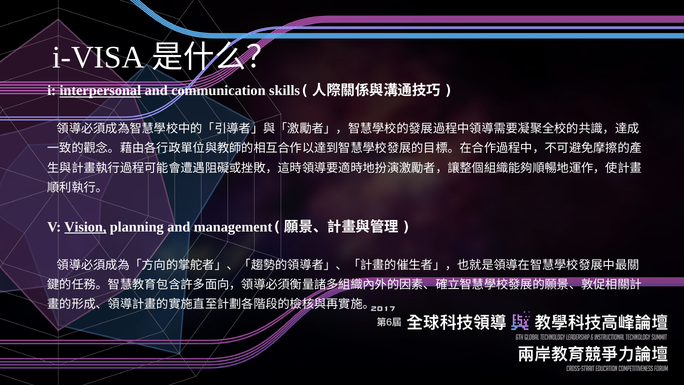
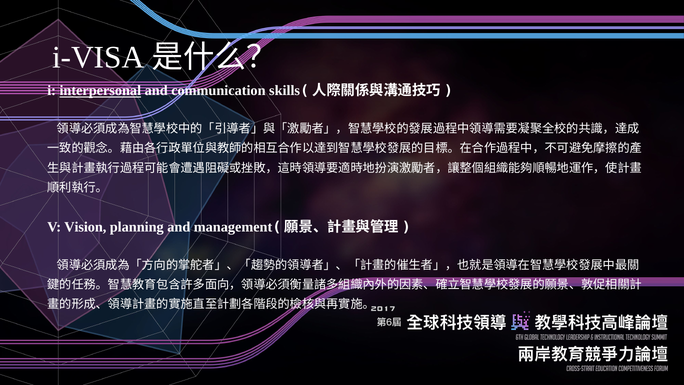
Vision underline: present -> none (85, 227)
